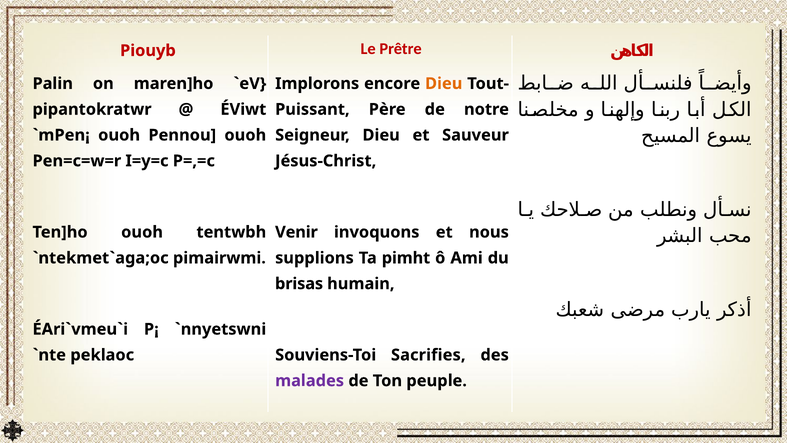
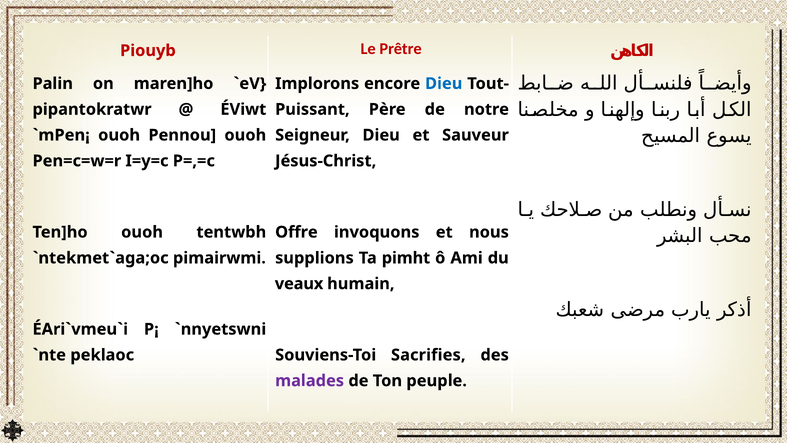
Dieu colour: orange -> blue (444, 83)
Venir: Venir -> Offre (296, 232)
brisas: brisas -> veaux (299, 284)
